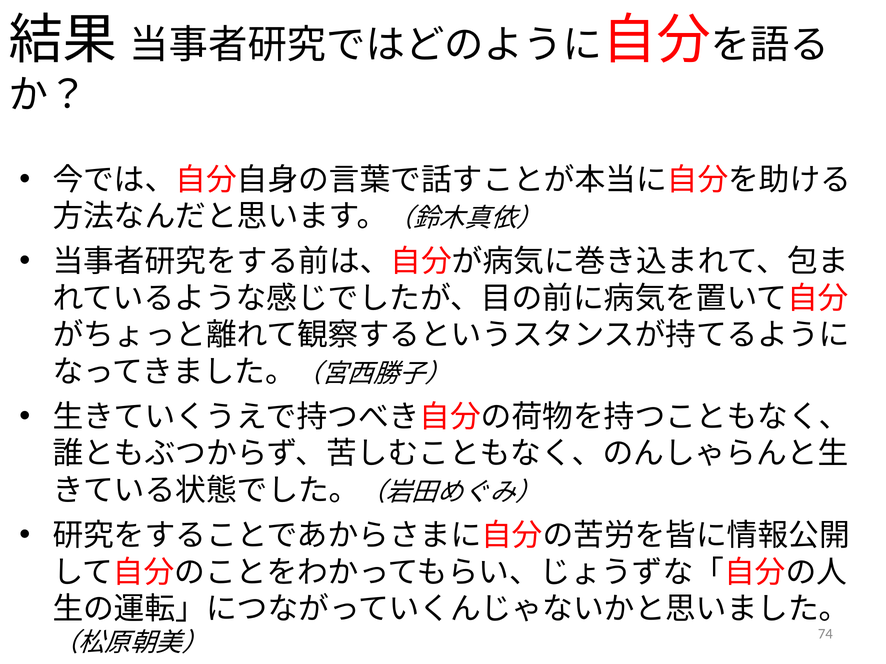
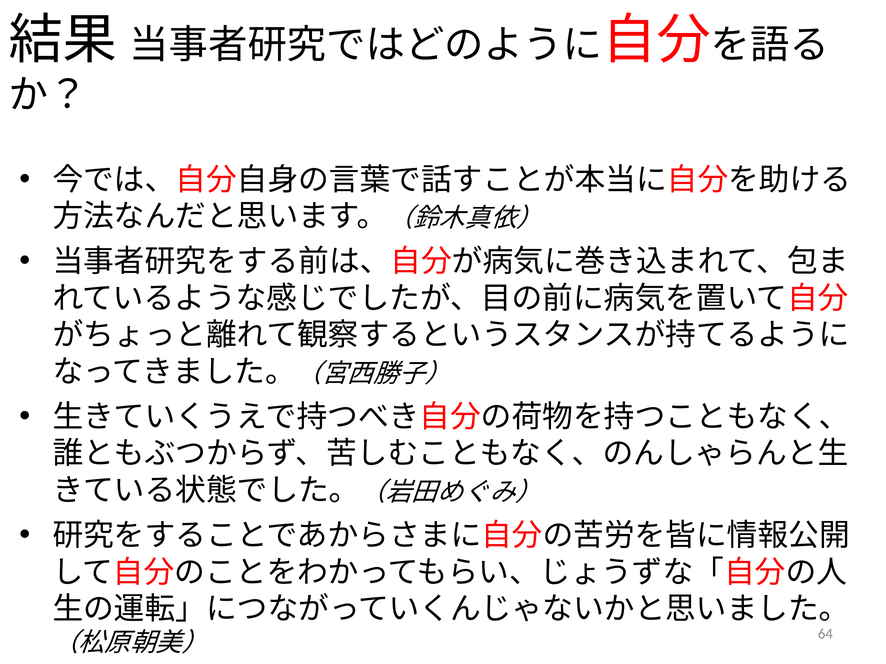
74: 74 -> 64 (825, 634)
